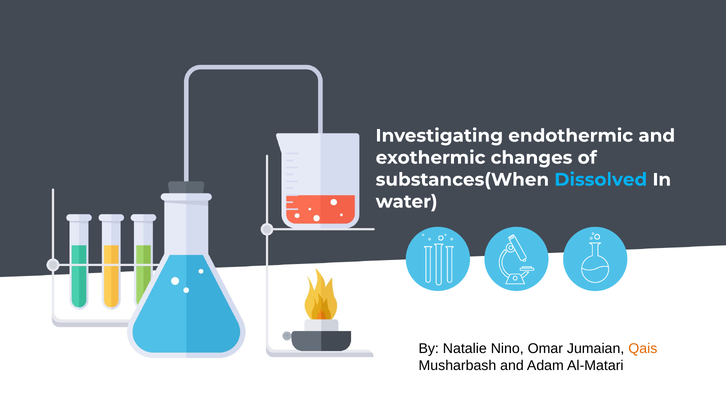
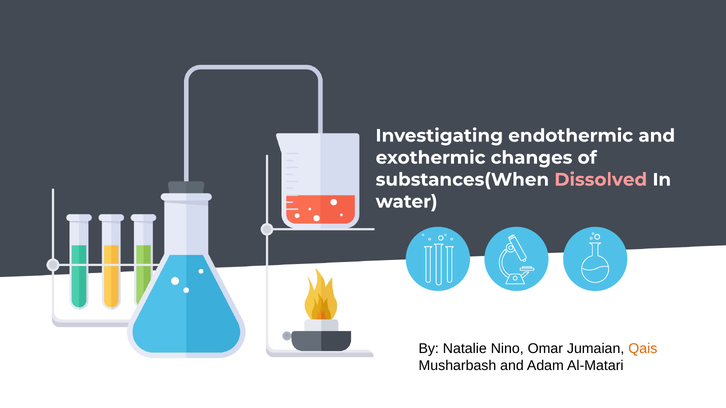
Dissolved colour: light blue -> pink (601, 180)
